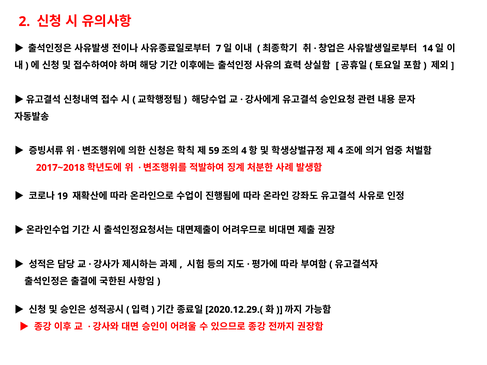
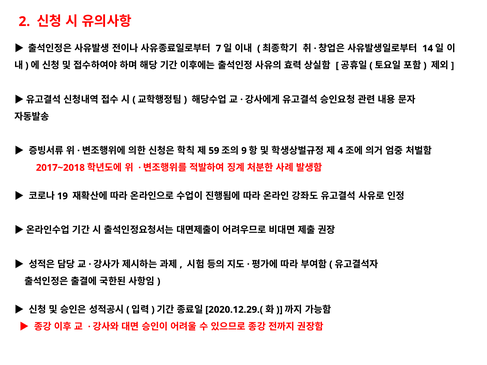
4: 4 -> 9 (244, 151)
